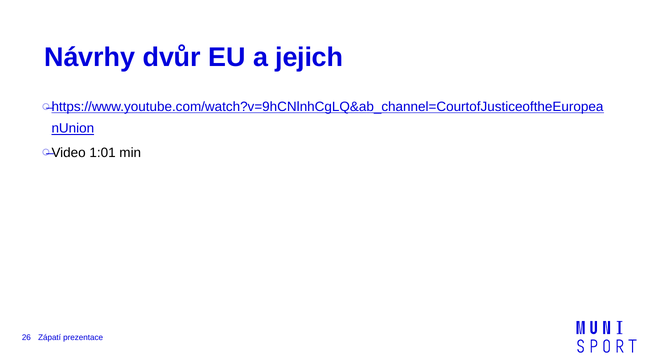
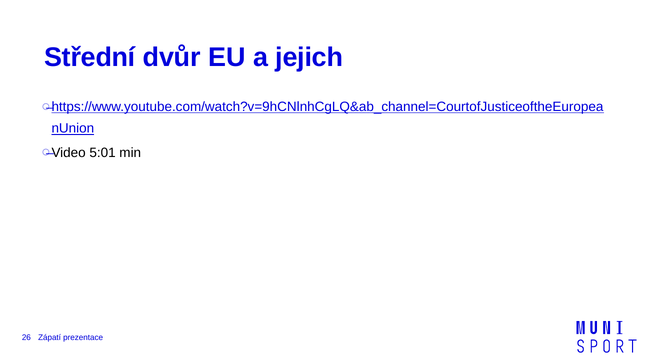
Návrhy: Návrhy -> Střední (90, 57)
1:01: 1:01 -> 5:01 (103, 153)
